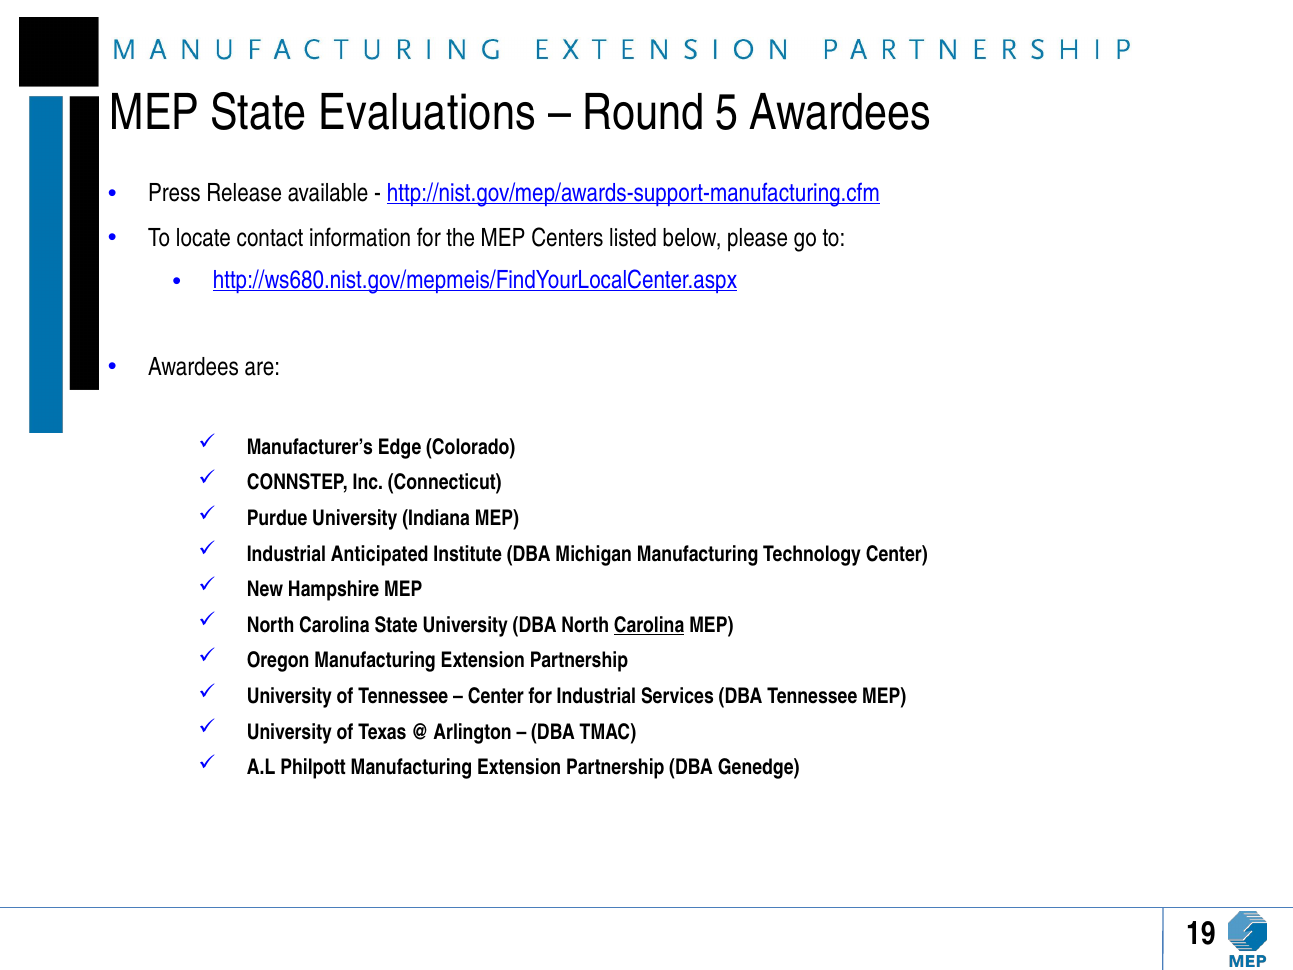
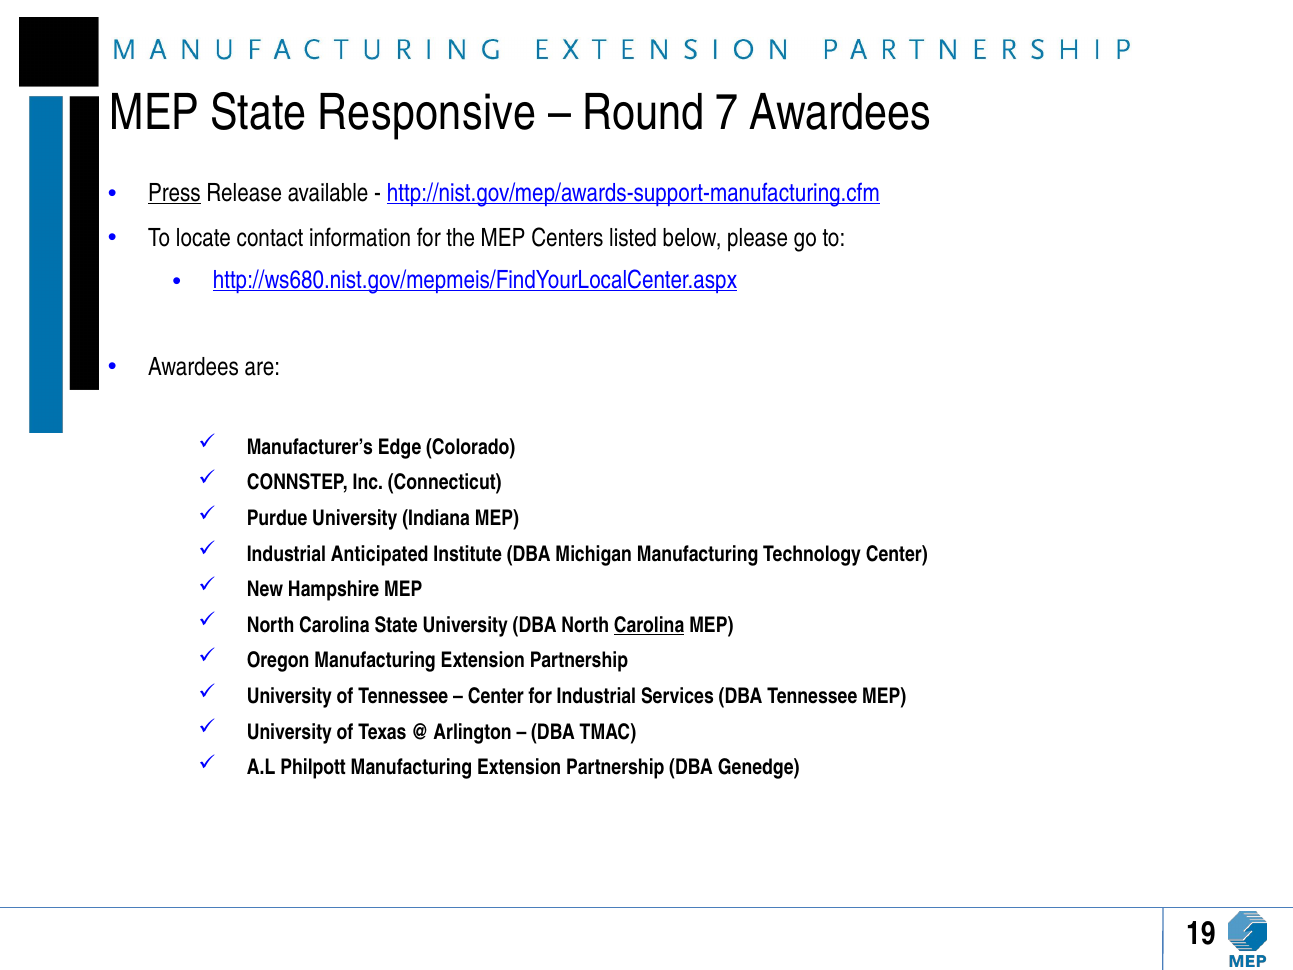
Evaluations: Evaluations -> Responsive (427, 113)
5: 5 -> 7 (727, 113)
Press underline: none -> present (174, 193)
